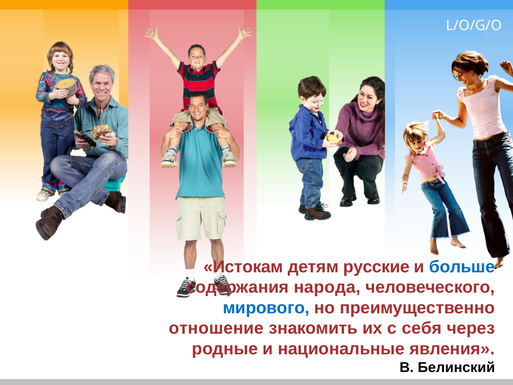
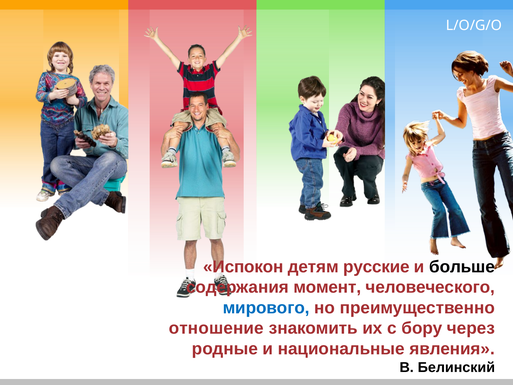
Истокам: Истокам -> Испокон (243, 267)
больше colour: blue -> black (462, 267)
народа: народа -> момент (327, 287)
себя: себя -> бору (422, 328)
